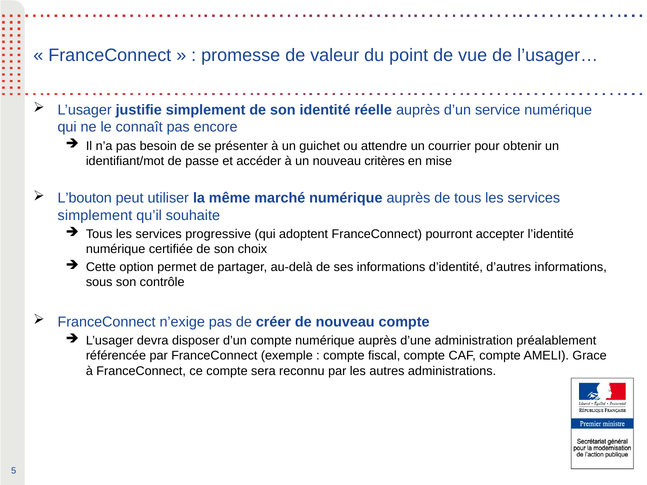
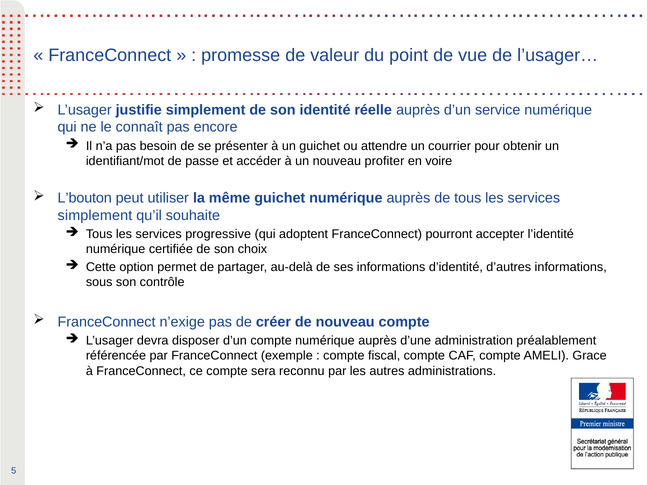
critères: critères -> profiter (384, 161)
mise: mise -> voire (439, 161)
même marché: marché -> guichet (280, 198)
